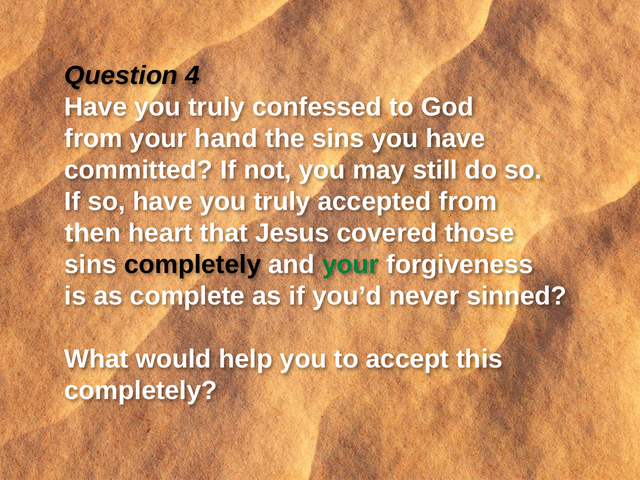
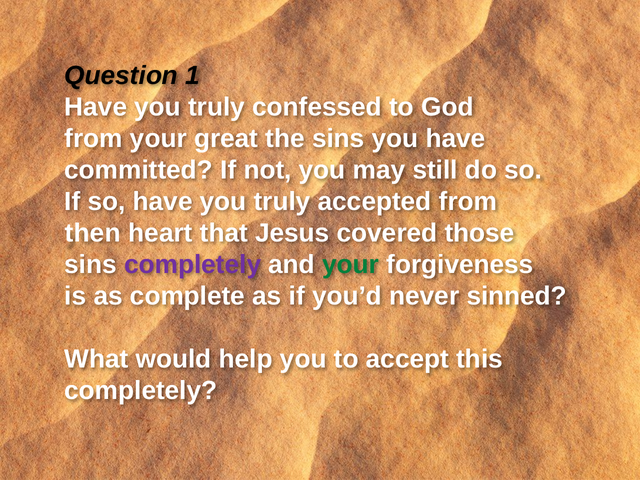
4: 4 -> 1 (193, 76)
hand: hand -> great (226, 139)
completely colour: black -> purple (193, 265)
